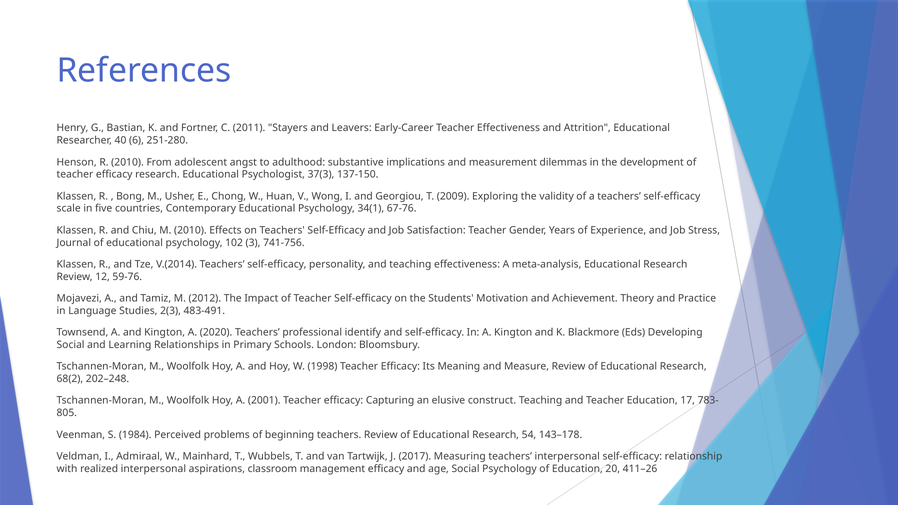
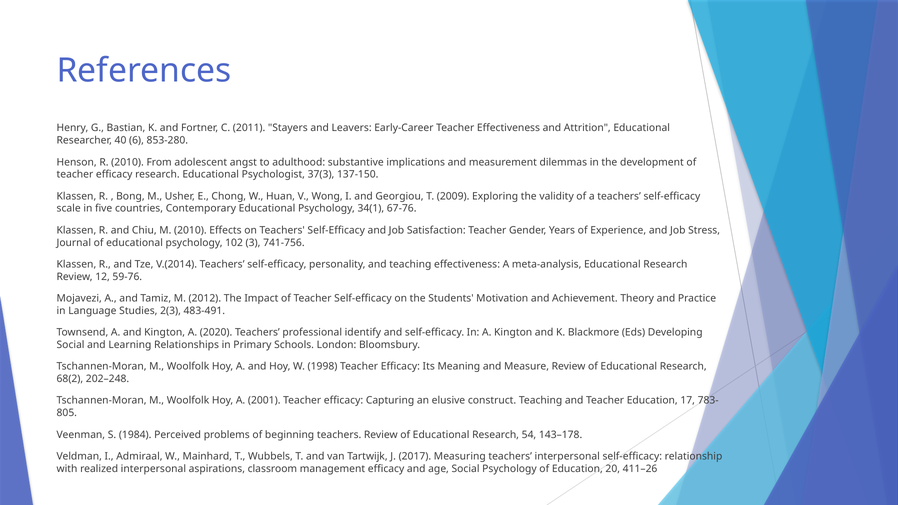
251-280: 251-280 -> 853-280 (167, 140)
